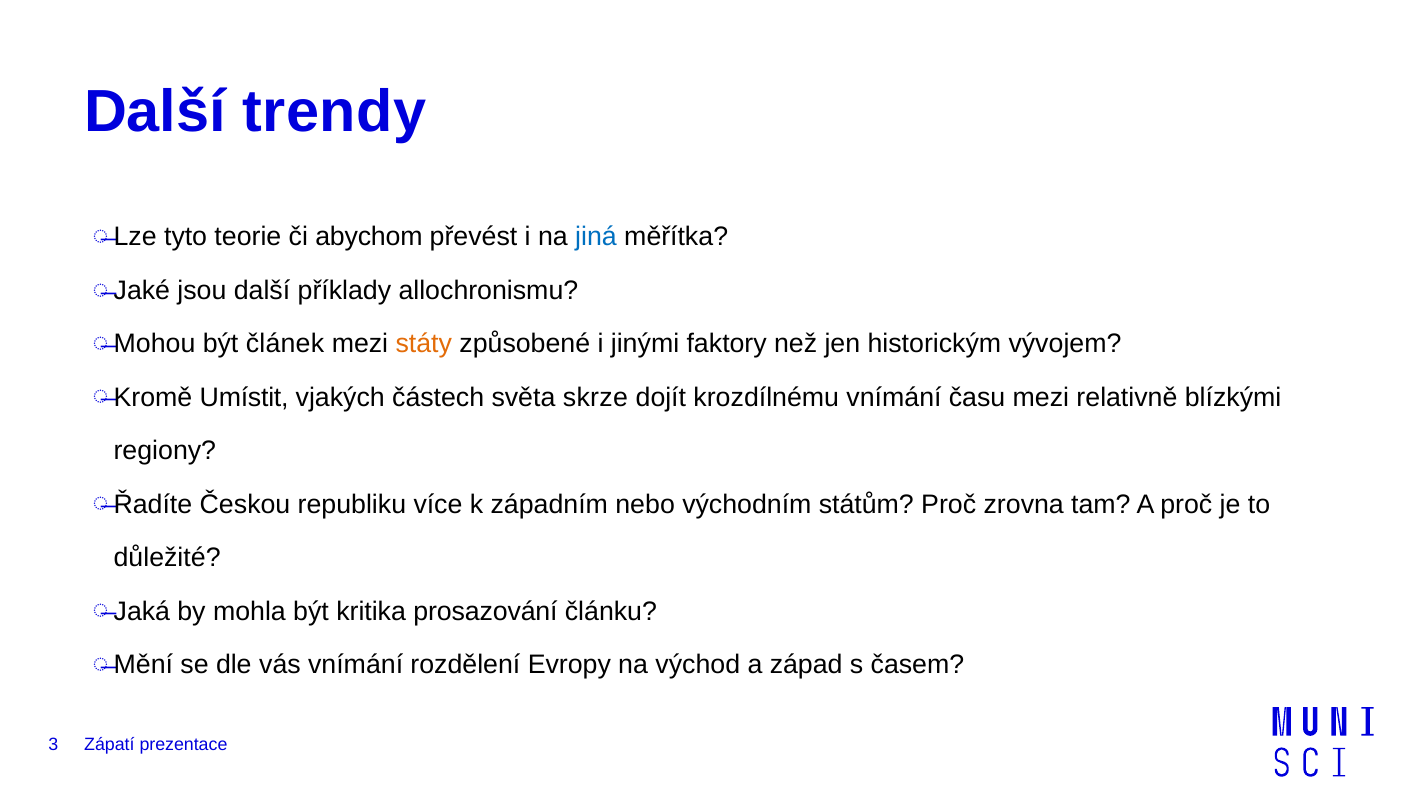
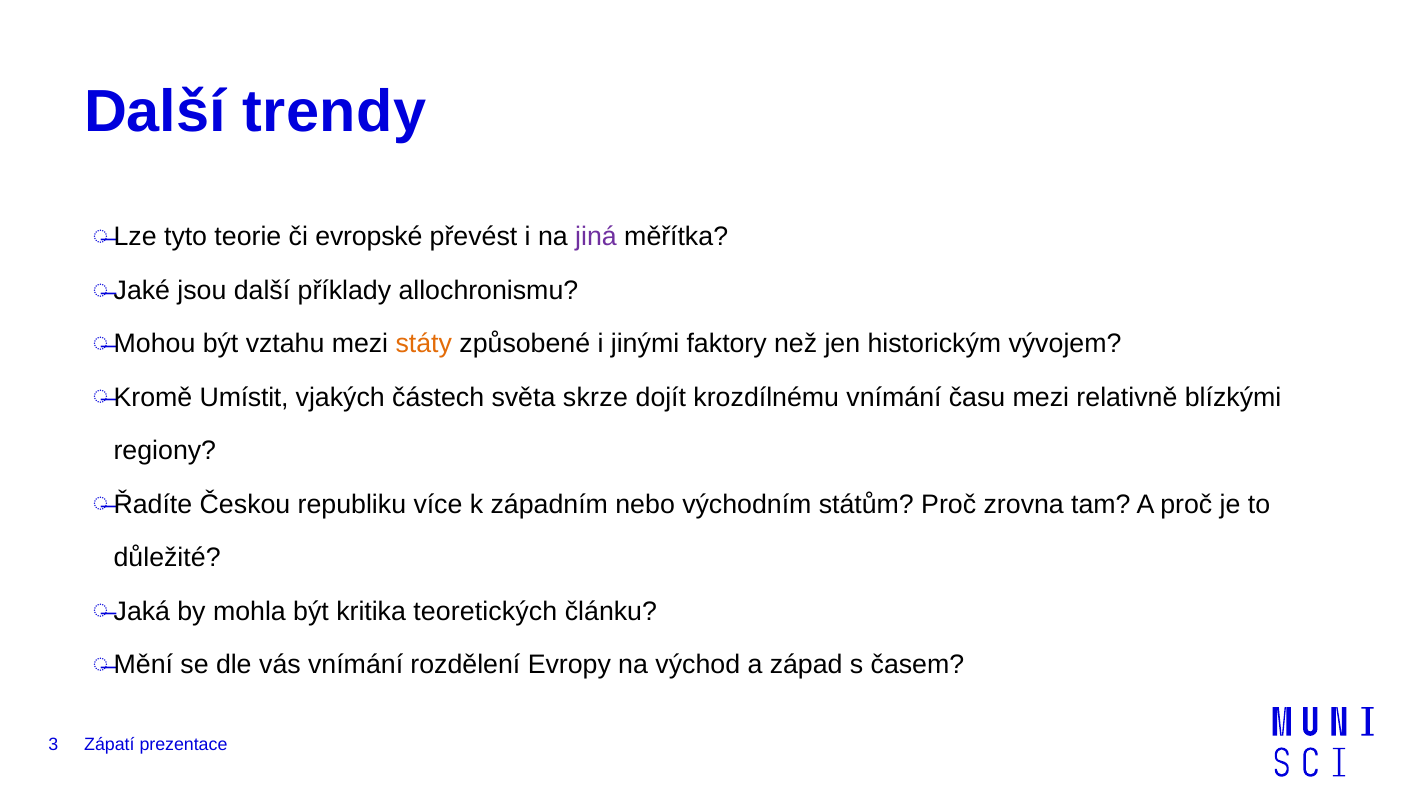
abychom: abychom -> evropské (369, 237)
jiná colour: blue -> purple (596, 237)
článek: článek -> vztahu (285, 344)
prosazování: prosazování -> teoretických (485, 612)
